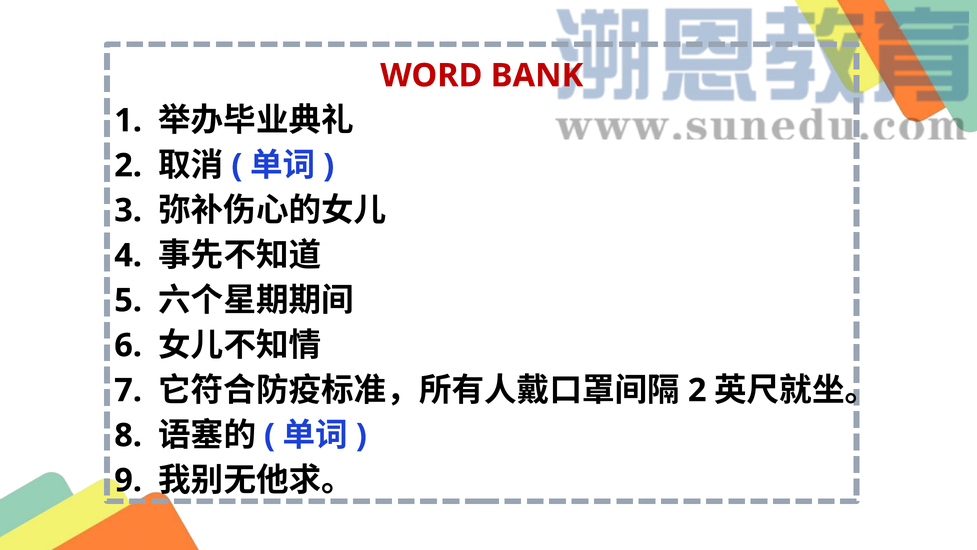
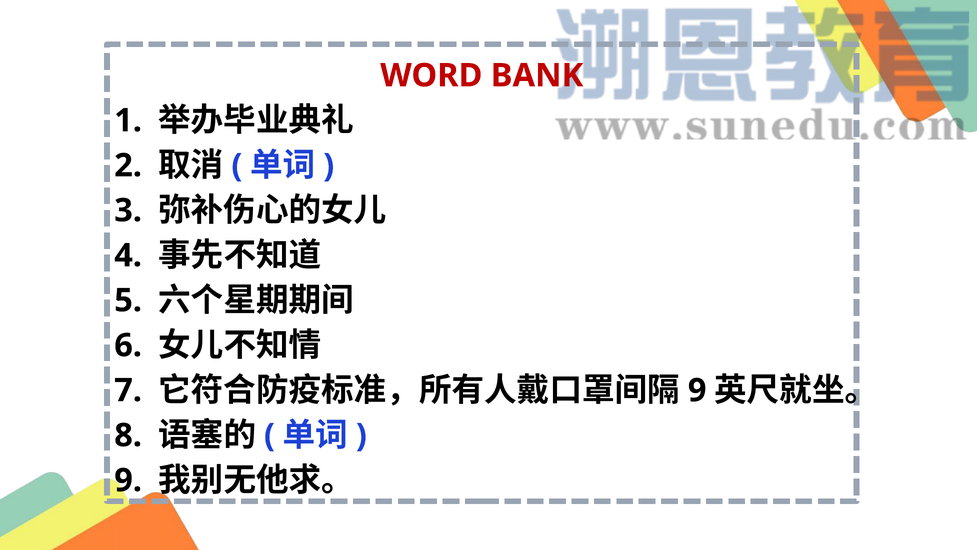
2: 2 -> 9 (697, 390)
